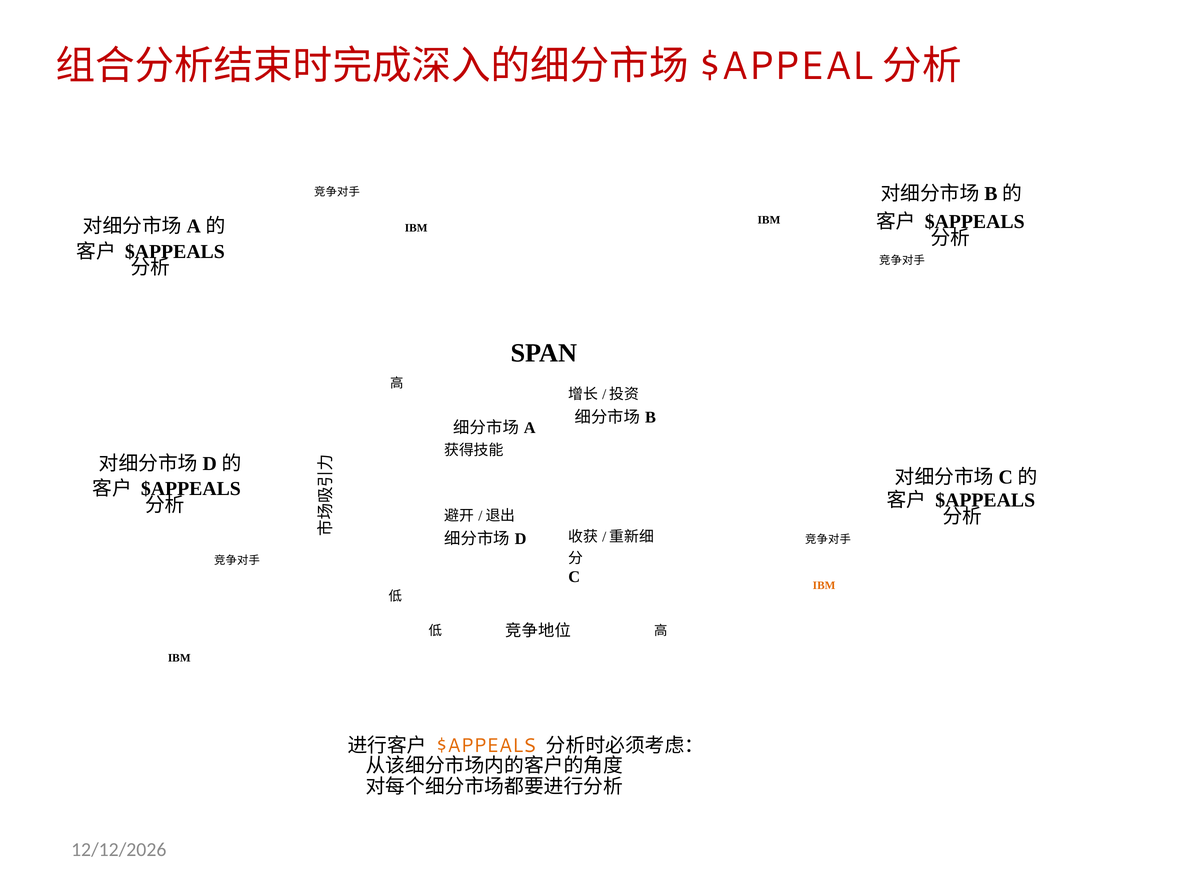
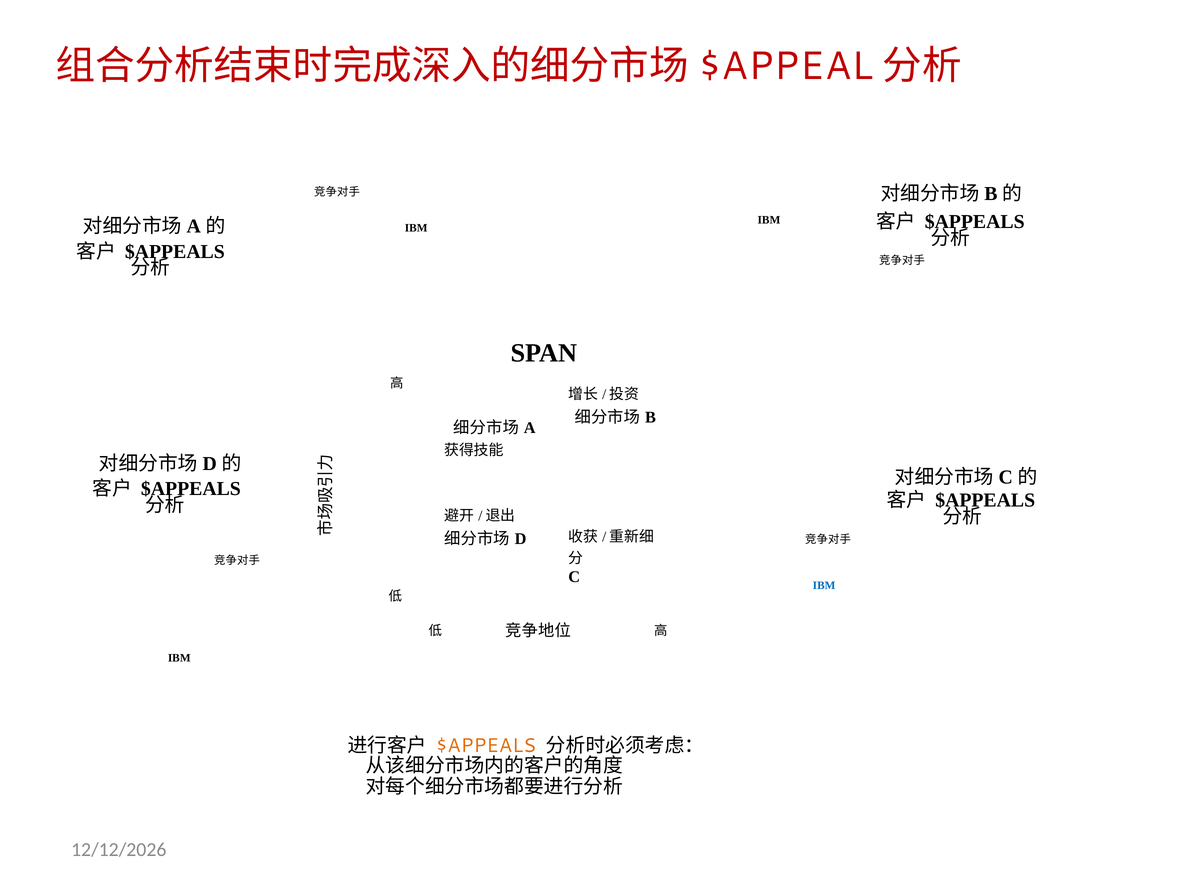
IBM colour: orange -> blue (824, 586)
